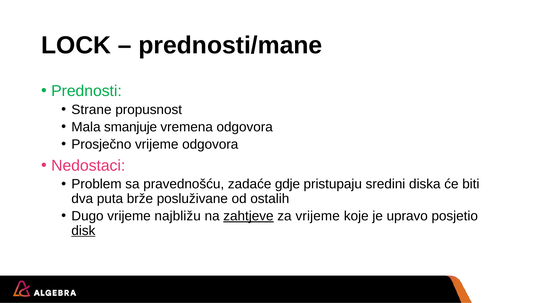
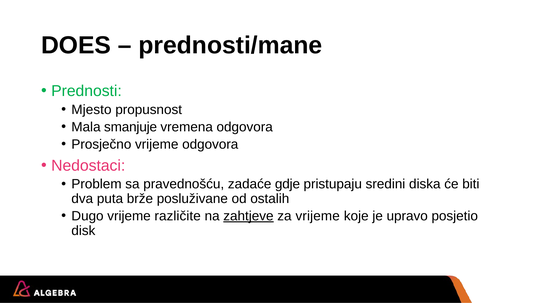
LOCK: LOCK -> DOES (76, 45)
Strane: Strane -> Mjesto (91, 110)
najbližu: najbližu -> različite (178, 216)
disk underline: present -> none (83, 231)
